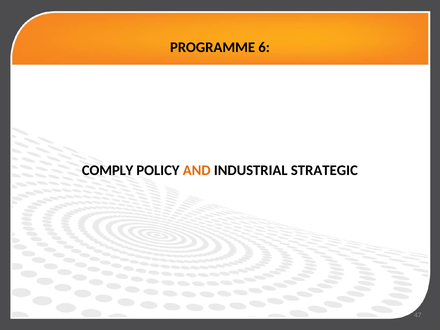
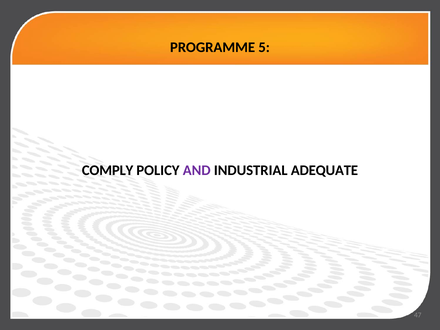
6: 6 -> 5 (264, 47)
AND colour: orange -> purple (197, 170)
STRATEGIC: STRATEGIC -> ADEQUATE (324, 170)
